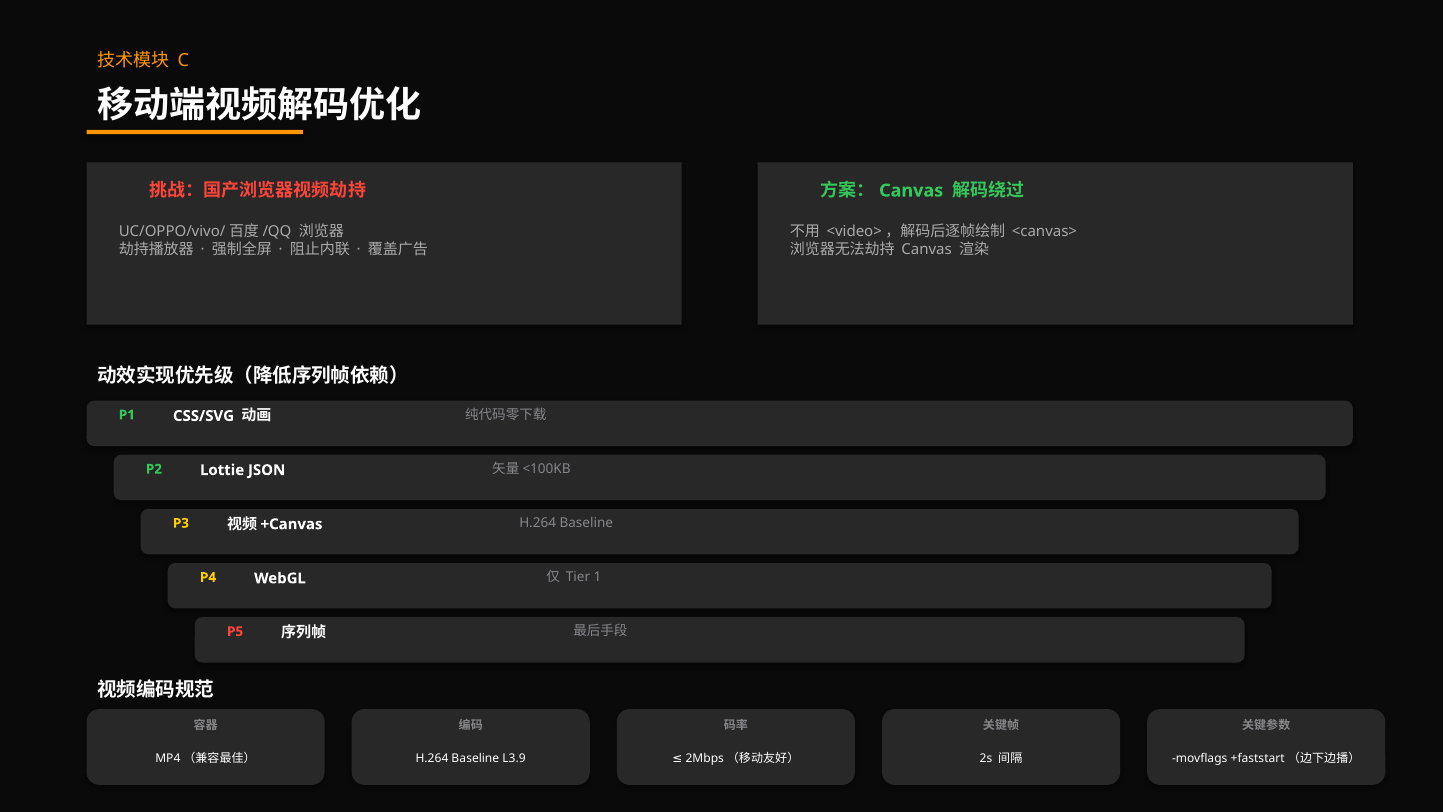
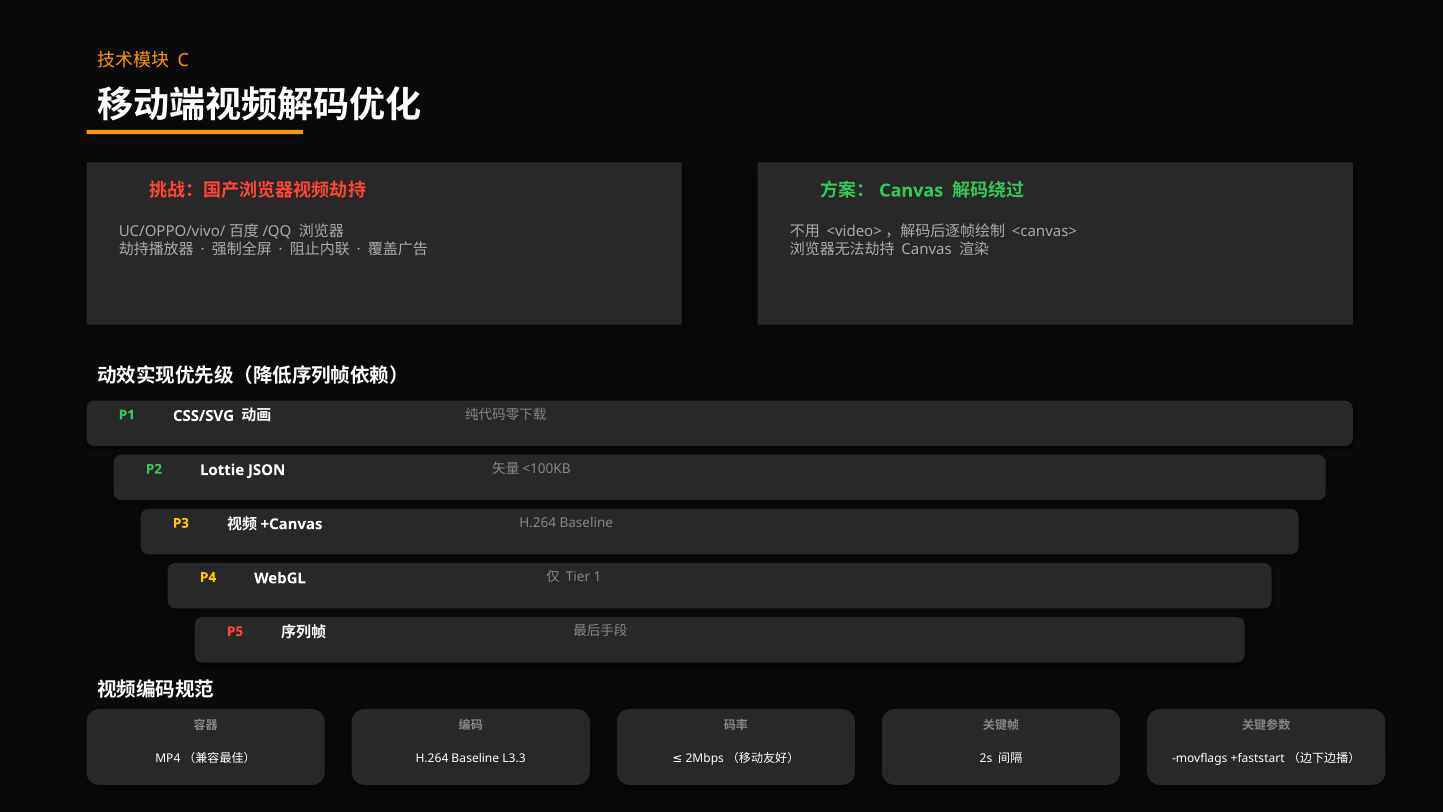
L3.9: L3.9 -> L3.3 (514, 758)
